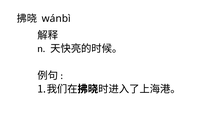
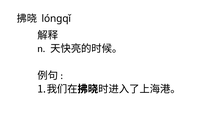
wánbì: wánbì -> lóngqǐ (56, 18)
